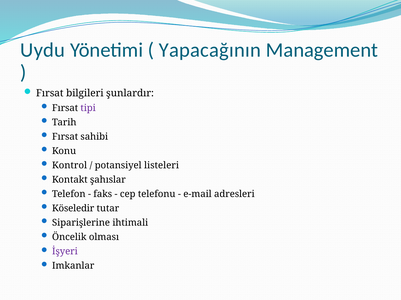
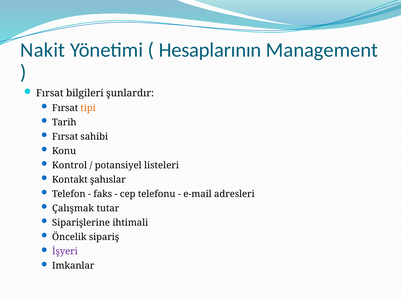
Uydu: Uydu -> Nakit (43, 50)
Yapacağının: Yapacağının -> Hesaplarının (210, 50)
tipi colour: purple -> orange (88, 108)
Köseledir: Köseledir -> Çalışmak (73, 209)
olması: olması -> sipariş (104, 238)
